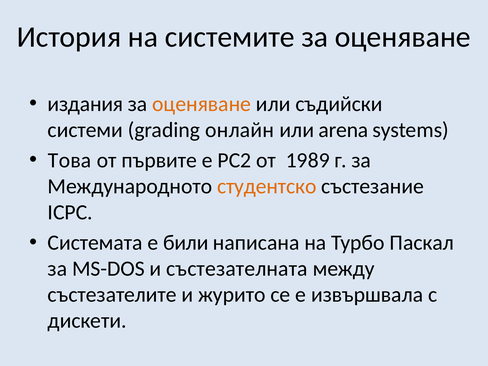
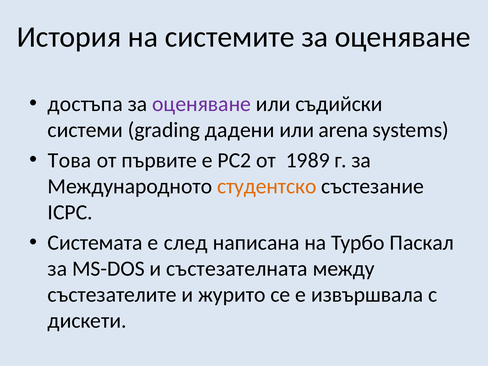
издания: издания -> достъпа (85, 104)
оценяване colour: orange -> purple (202, 104)
онлайн: онлайн -> дадени (240, 130)
били: били -> след (186, 243)
